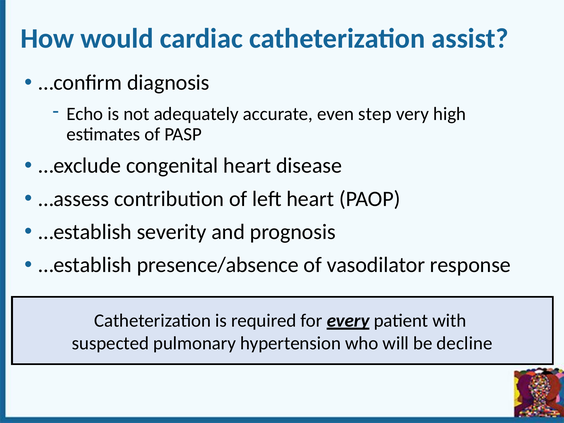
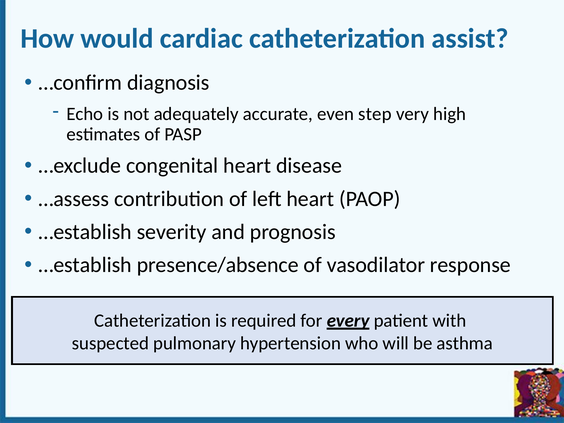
decline: decline -> asthma (465, 343)
